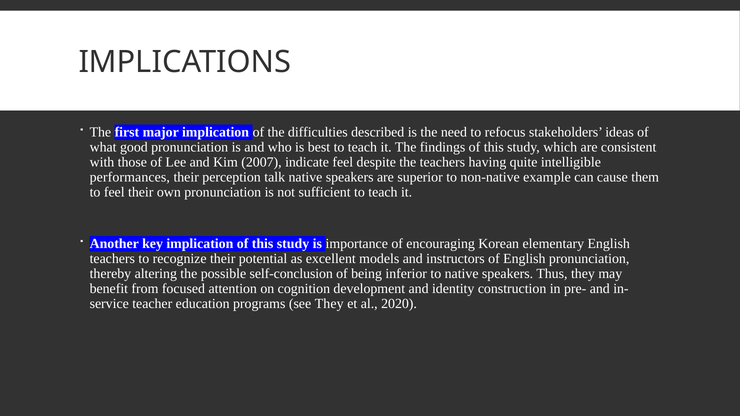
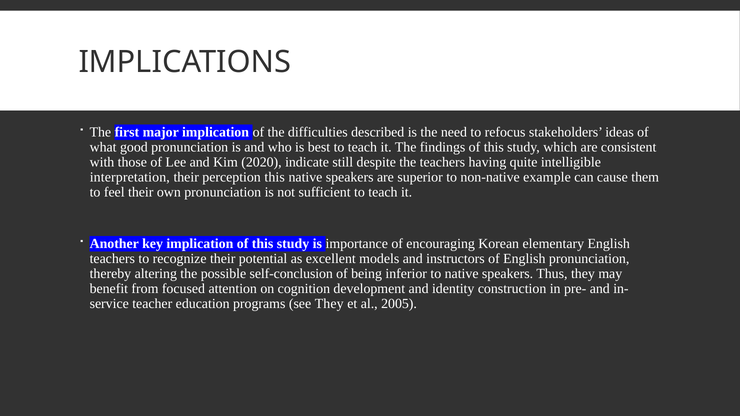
2007: 2007 -> 2020 (261, 162)
indicate feel: feel -> still (343, 162)
performances: performances -> interpretation (130, 177)
perception talk: talk -> this (275, 177)
2020: 2020 -> 2005 (399, 304)
